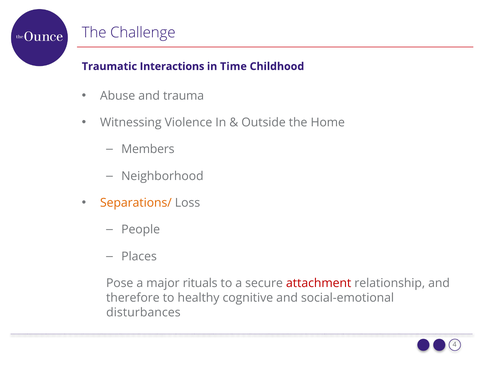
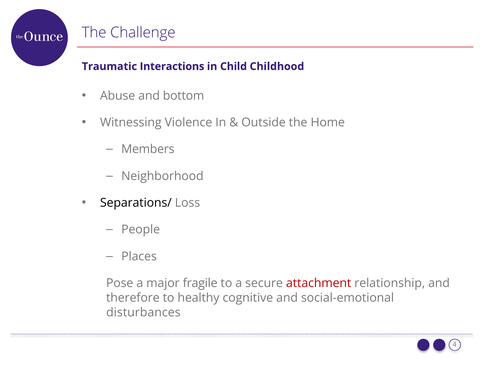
Time: Time -> Child (234, 66)
trauma: trauma -> bottom (184, 96)
Separations/ colour: orange -> black (136, 203)
rituals: rituals -> fragile (200, 283)
